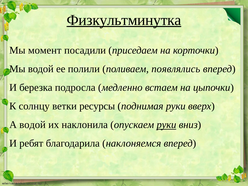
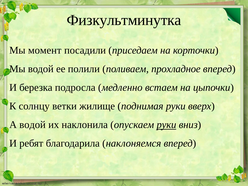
Физкультминутка underline: present -> none (124, 20)
появлялись: появлялись -> прохладное (176, 69)
ресурсы: ресурсы -> жилище (97, 106)
